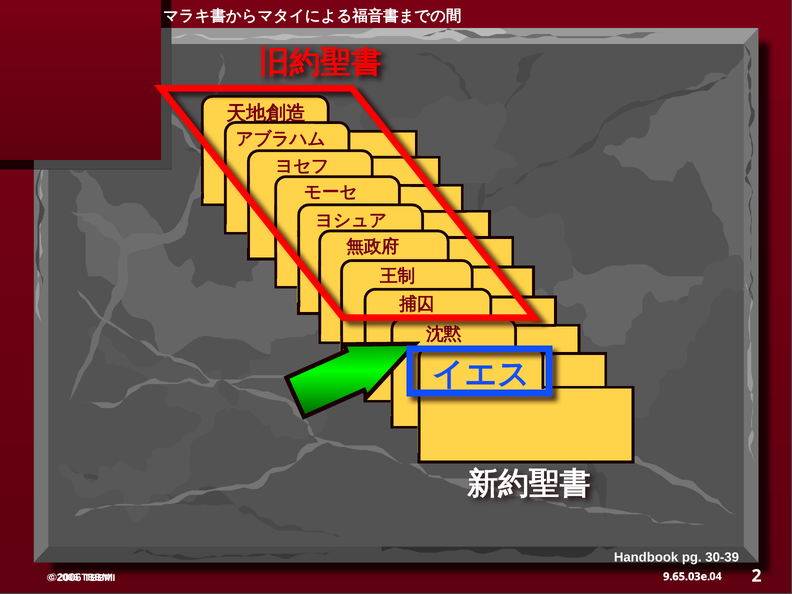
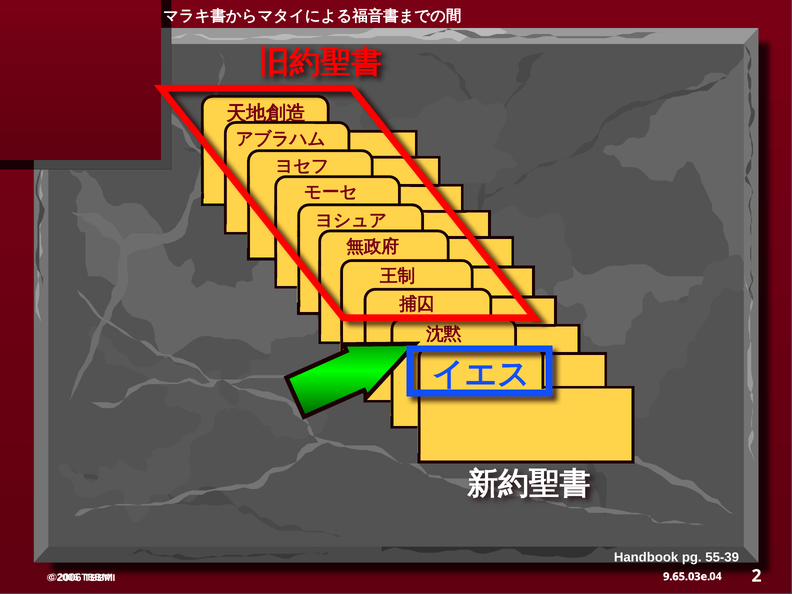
30-39: 30-39 -> 55-39 (722, 557)
